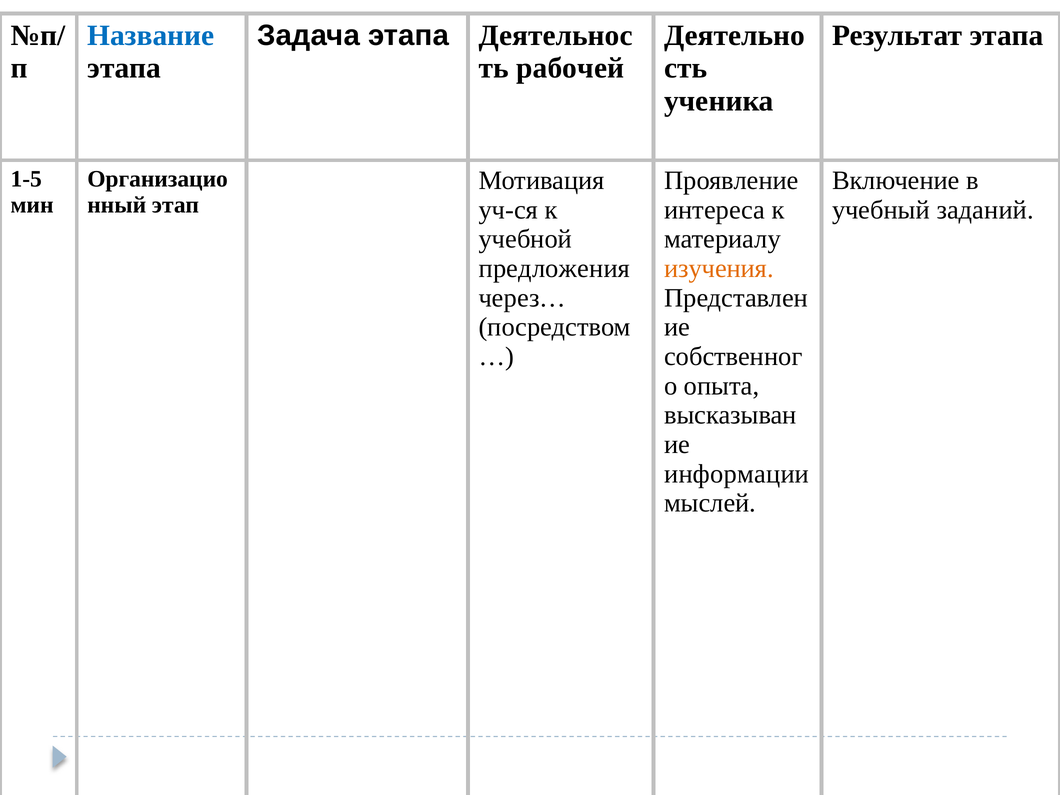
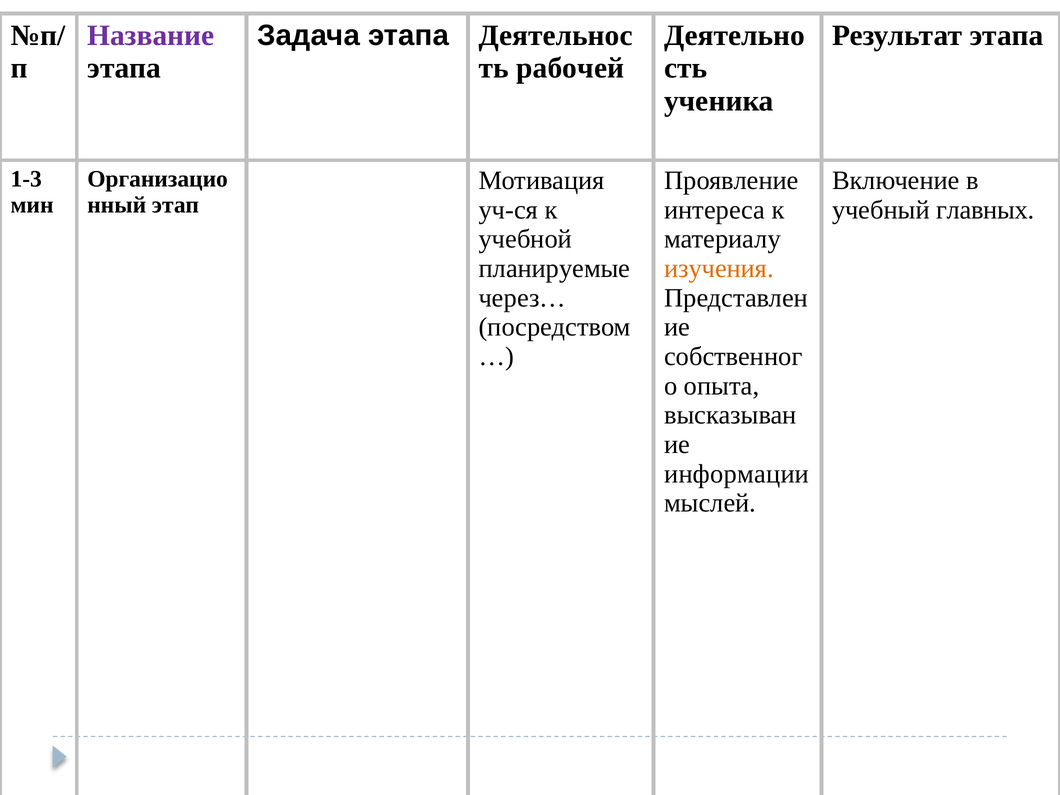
Название colour: blue -> purple (151, 35)
1-5: 1-5 -> 1-3 (26, 179)
заданий: заданий -> главных (985, 210)
предложения: предложения -> планируемые (554, 269)
